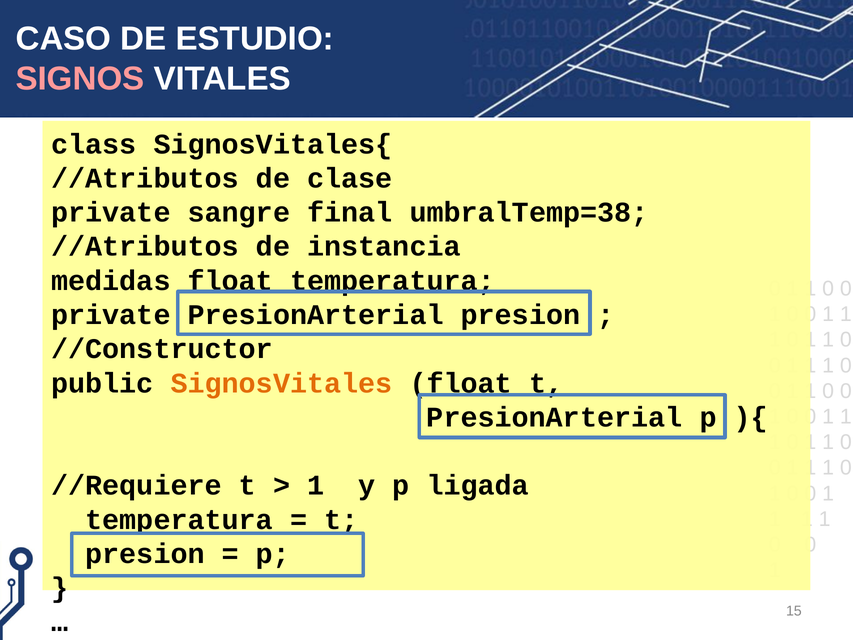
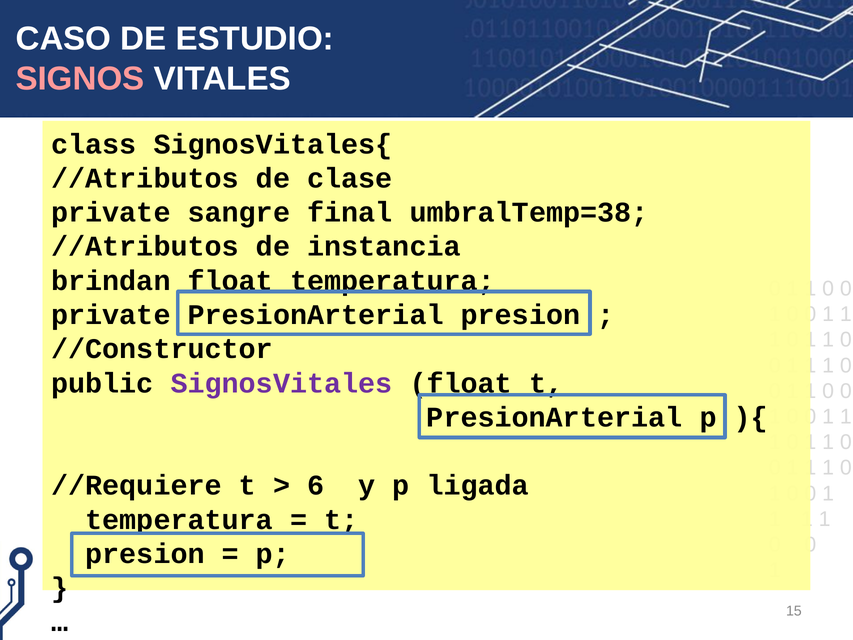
medidas: medidas -> brindan (111, 281)
SignosVitales colour: orange -> purple (282, 383)
1: 1 -> 6 (316, 485)
